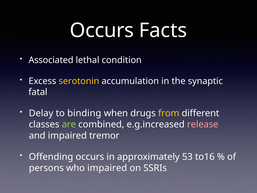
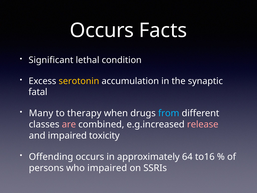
Associated: Associated -> Significant (51, 60)
Delay: Delay -> Many (41, 113)
binding: binding -> therapy (84, 113)
from colour: yellow -> light blue (169, 113)
are colour: light green -> pink (69, 124)
tremor: tremor -> toxicity (104, 135)
53: 53 -> 64 (187, 157)
